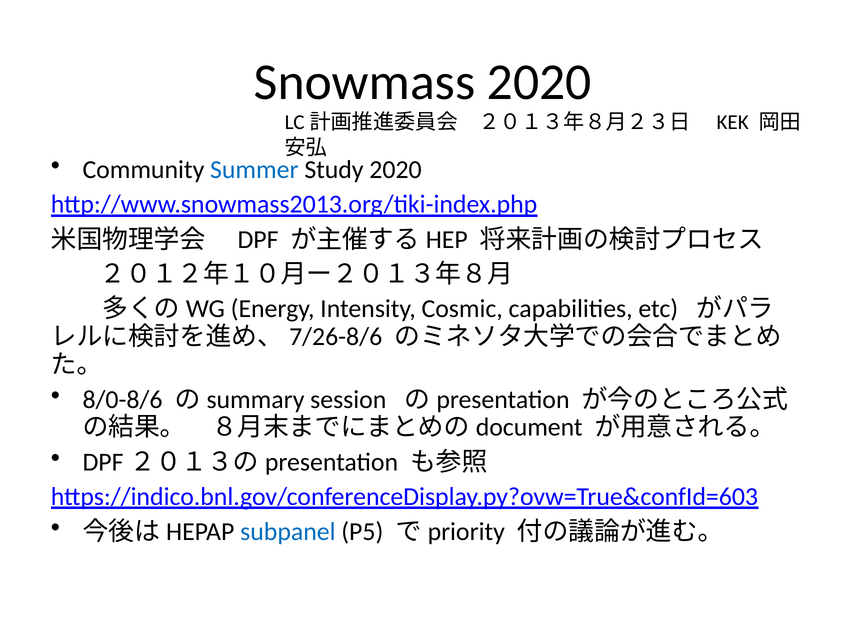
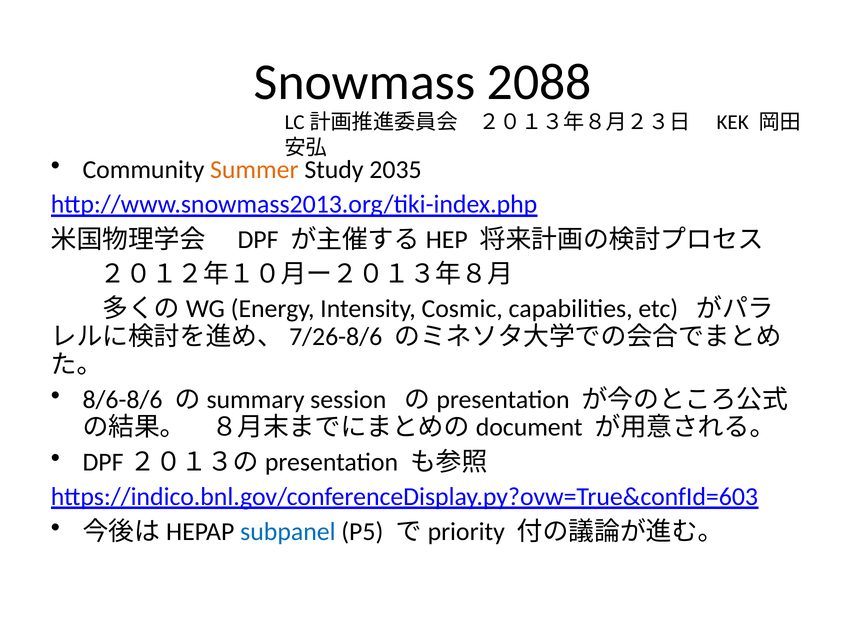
Snowmass 2020: 2020 -> 2088 (539, 82)
Summer colour: blue -> orange (254, 170)
Study 2020: 2020 -> 2035 (395, 170)
8/0-8/6: 8/0-8/6 -> 8/6-8/6 (123, 399)
